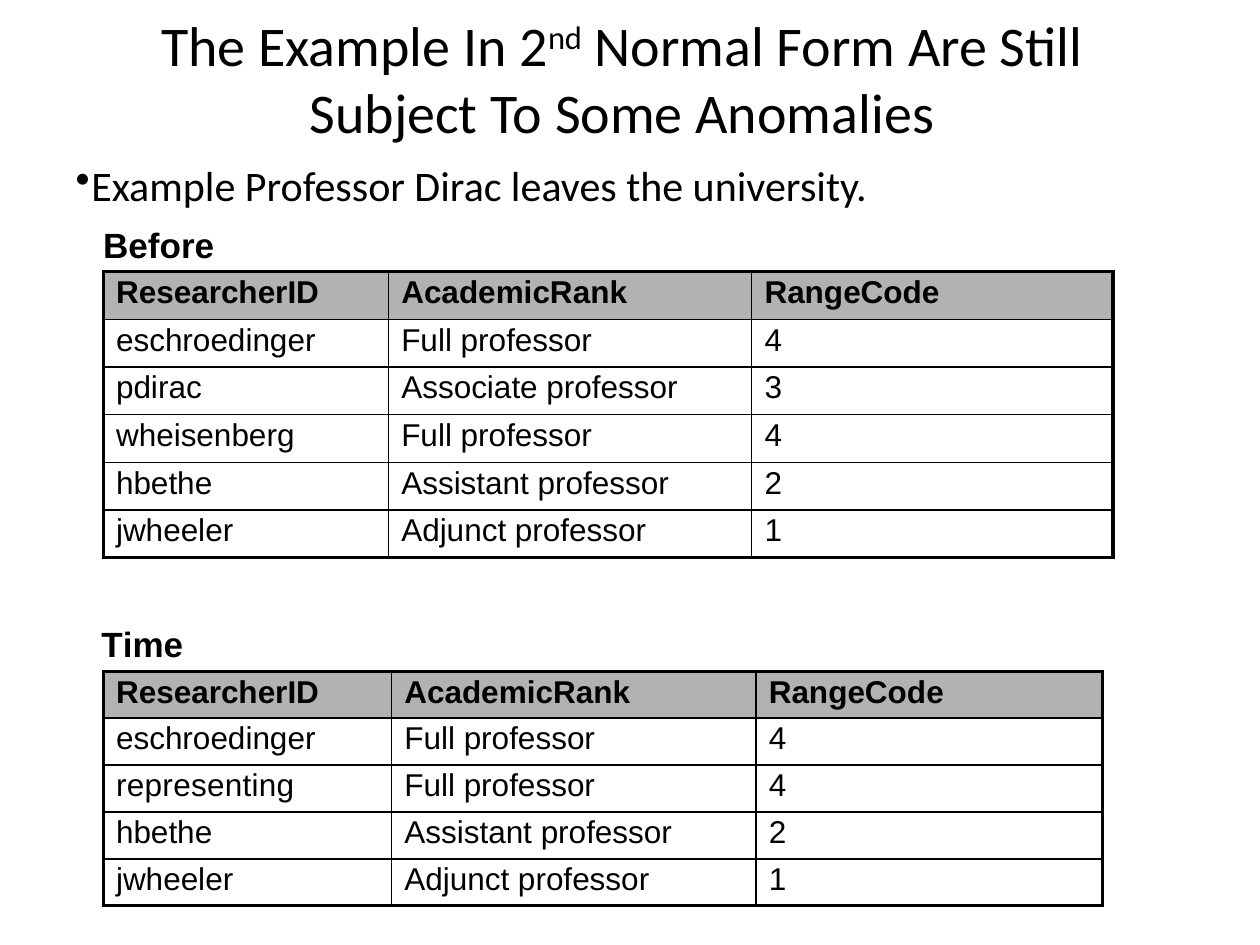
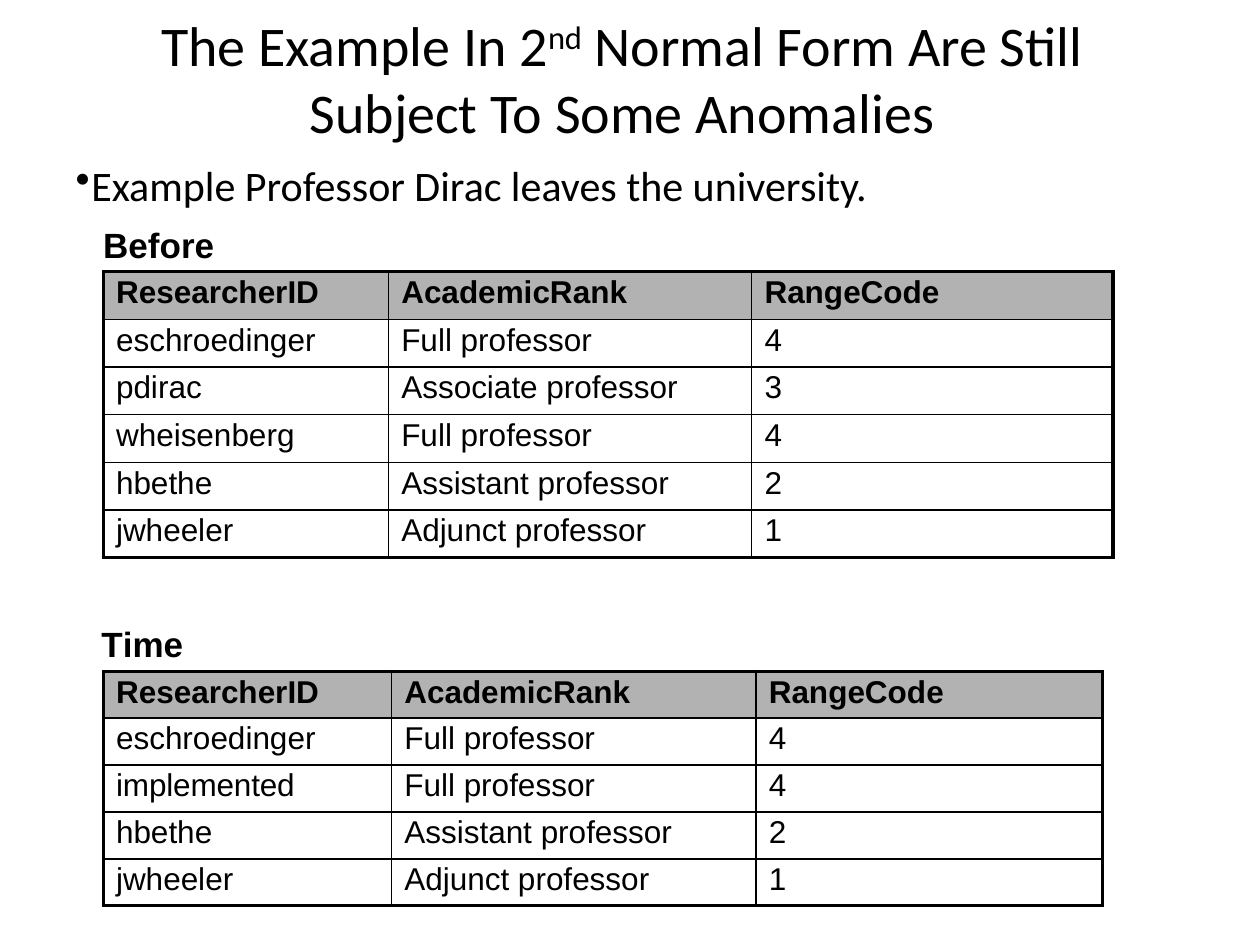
representing: representing -> implemented (205, 786)
